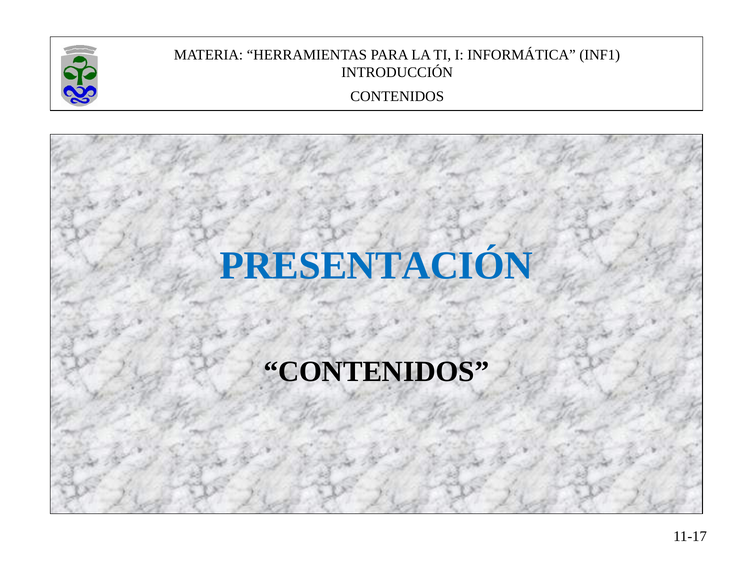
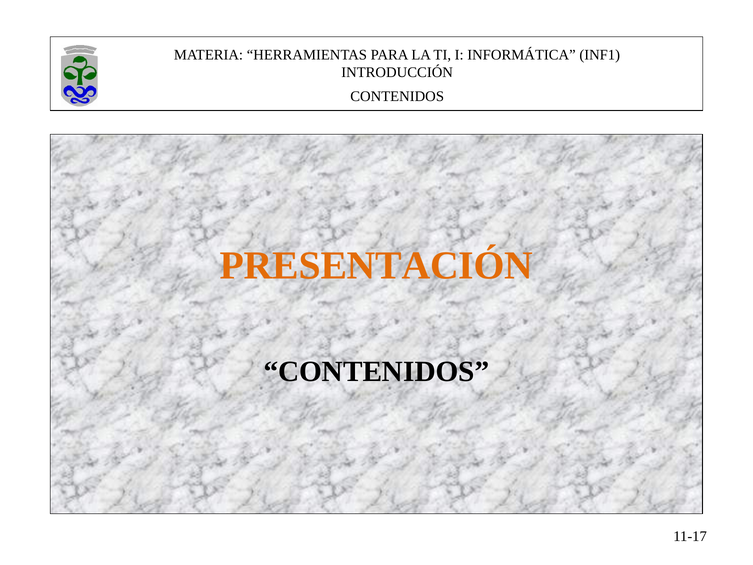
PRESENTACIÓN colour: blue -> orange (376, 266)
